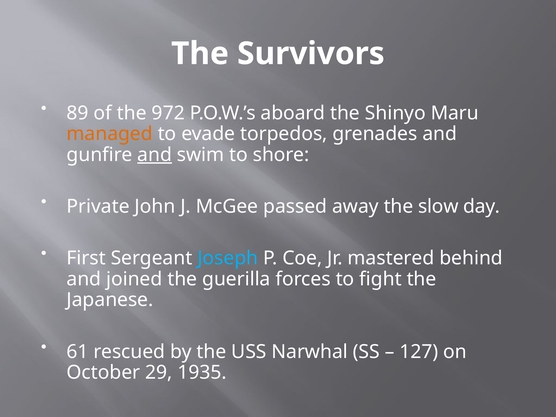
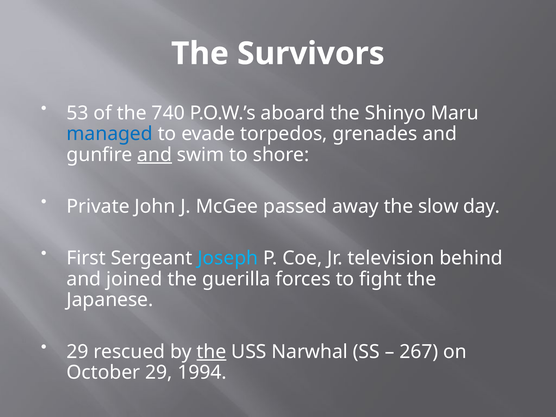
89: 89 -> 53 (78, 113)
972: 972 -> 740 (168, 113)
managed colour: orange -> blue (110, 134)
mastered: mastered -> television (391, 258)
61: 61 -> 29 (78, 352)
the underline: none -> present (211, 352)
127: 127 -> 267 (419, 352)
1935: 1935 -> 1994 (202, 373)
